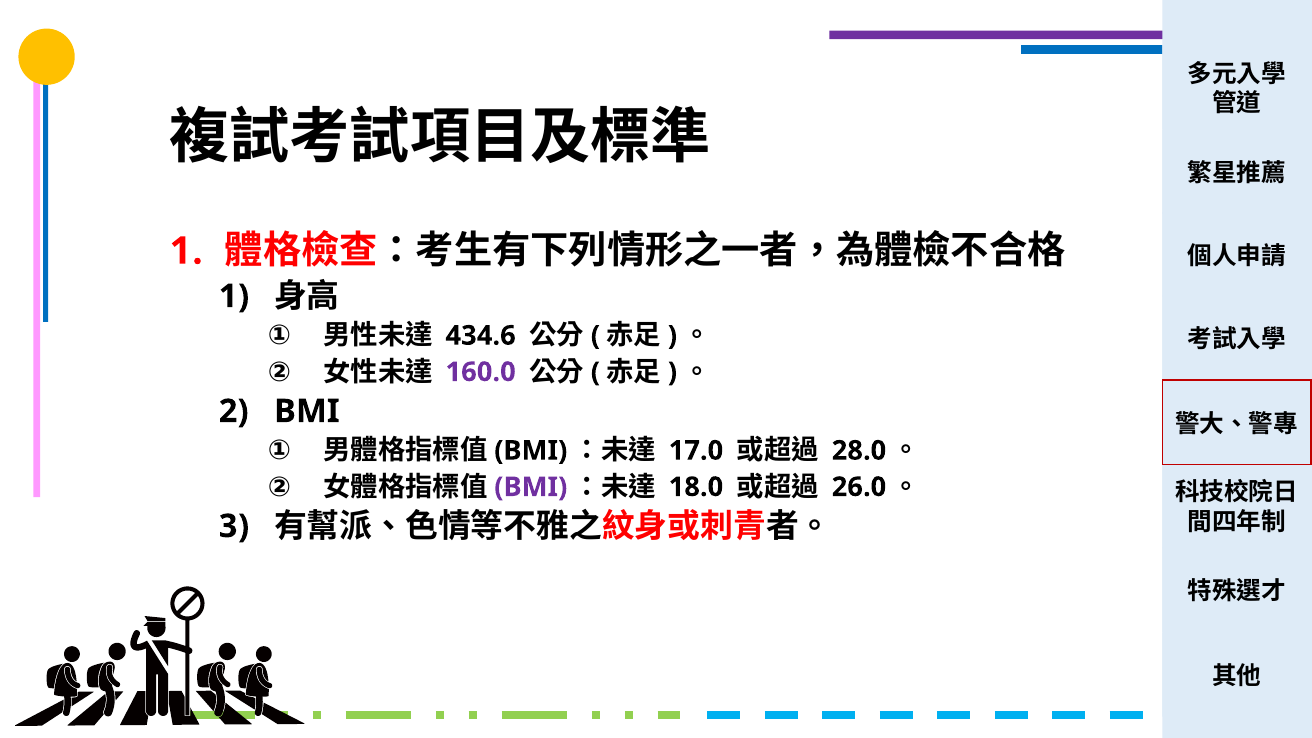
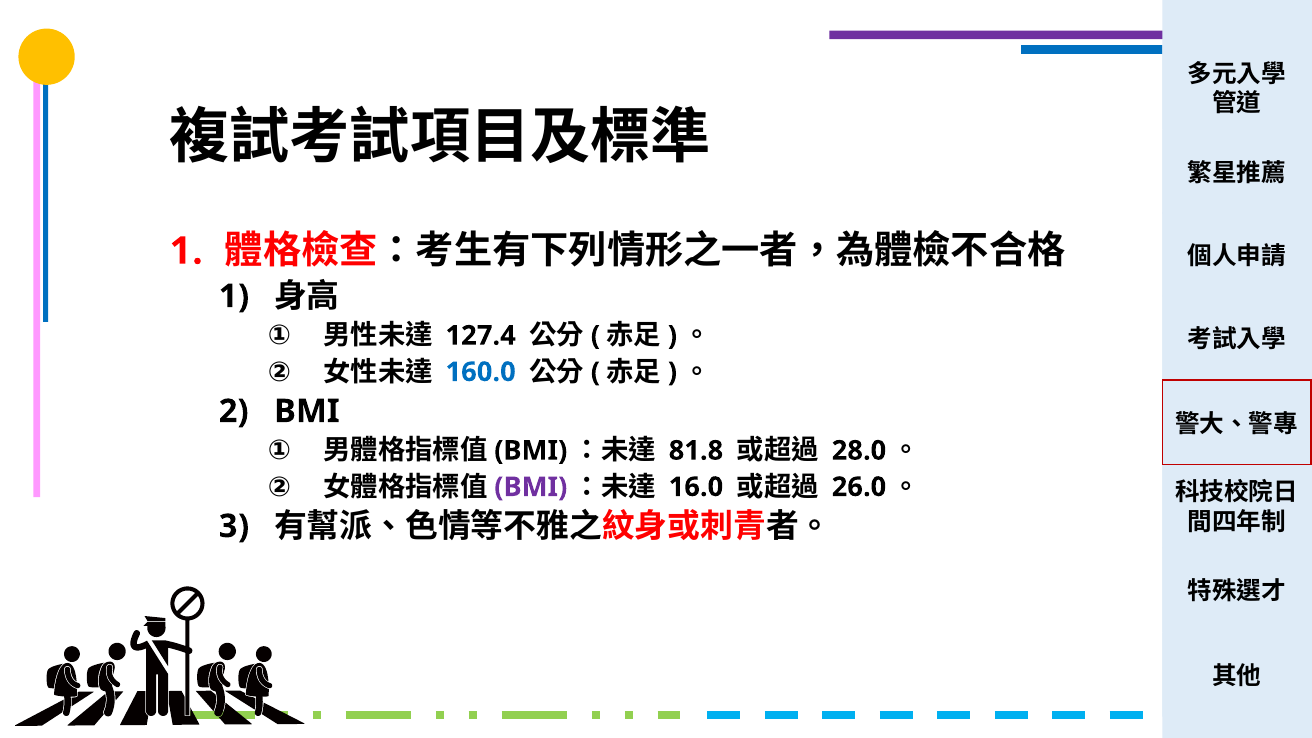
434.6: 434.6 -> 127.4 (481, 336)
160.0 colour: purple -> blue (481, 372)
17.0: 17.0 -> 81.8 (696, 451)
18.0: 18.0 -> 16.0 (696, 487)
